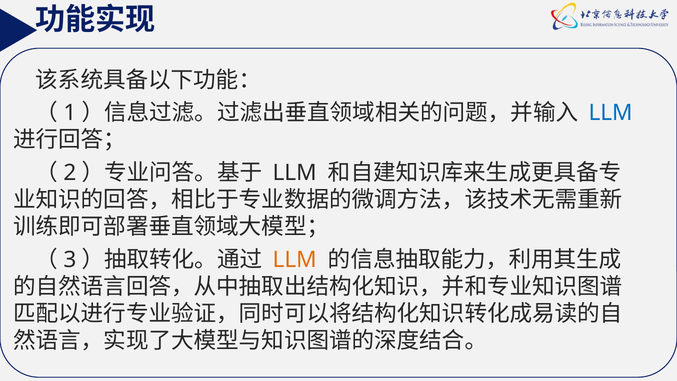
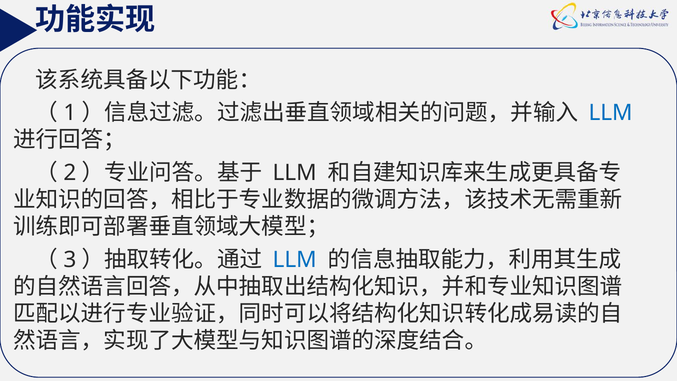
LLM colour: orange -> blue (295, 260)
